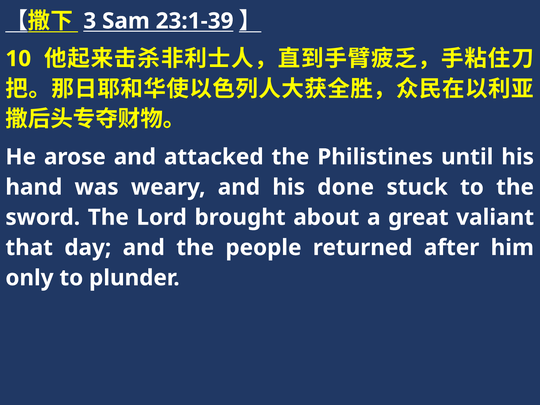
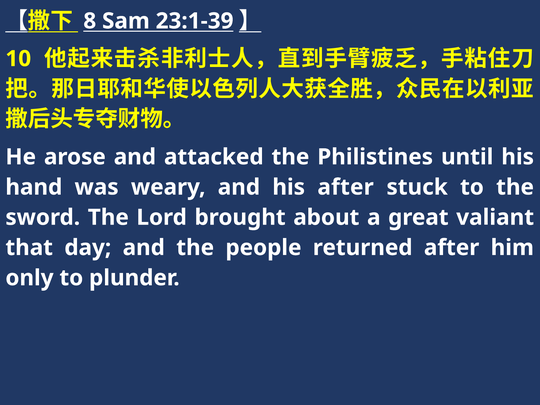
3: 3 -> 8 (90, 21)
his done: done -> after (346, 187)
